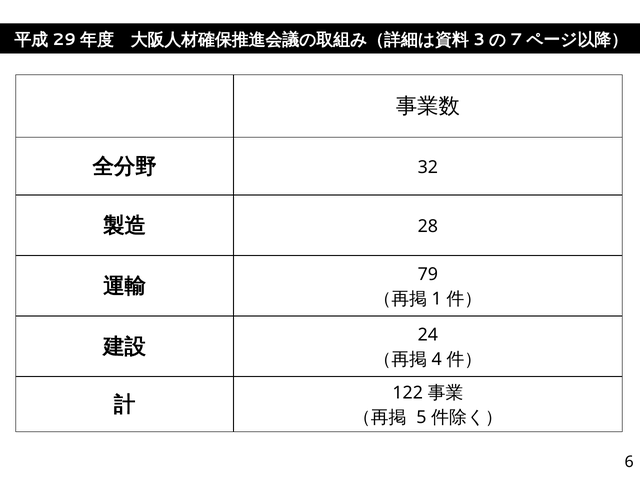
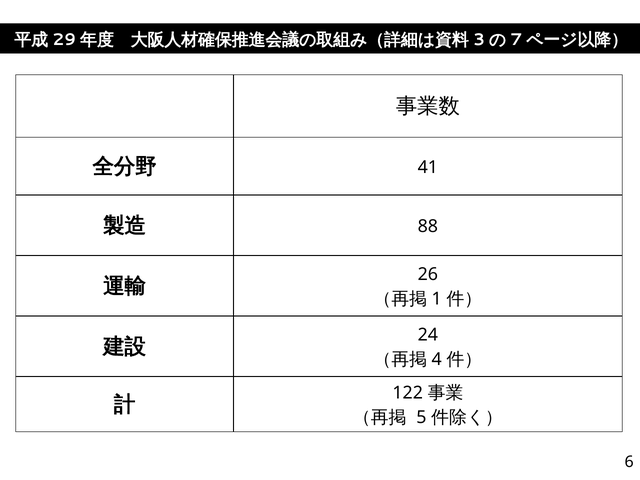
32: 32 -> 41 (428, 167)
28: 28 -> 88 (428, 226)
79: 79 -> 26 (428, 275)
